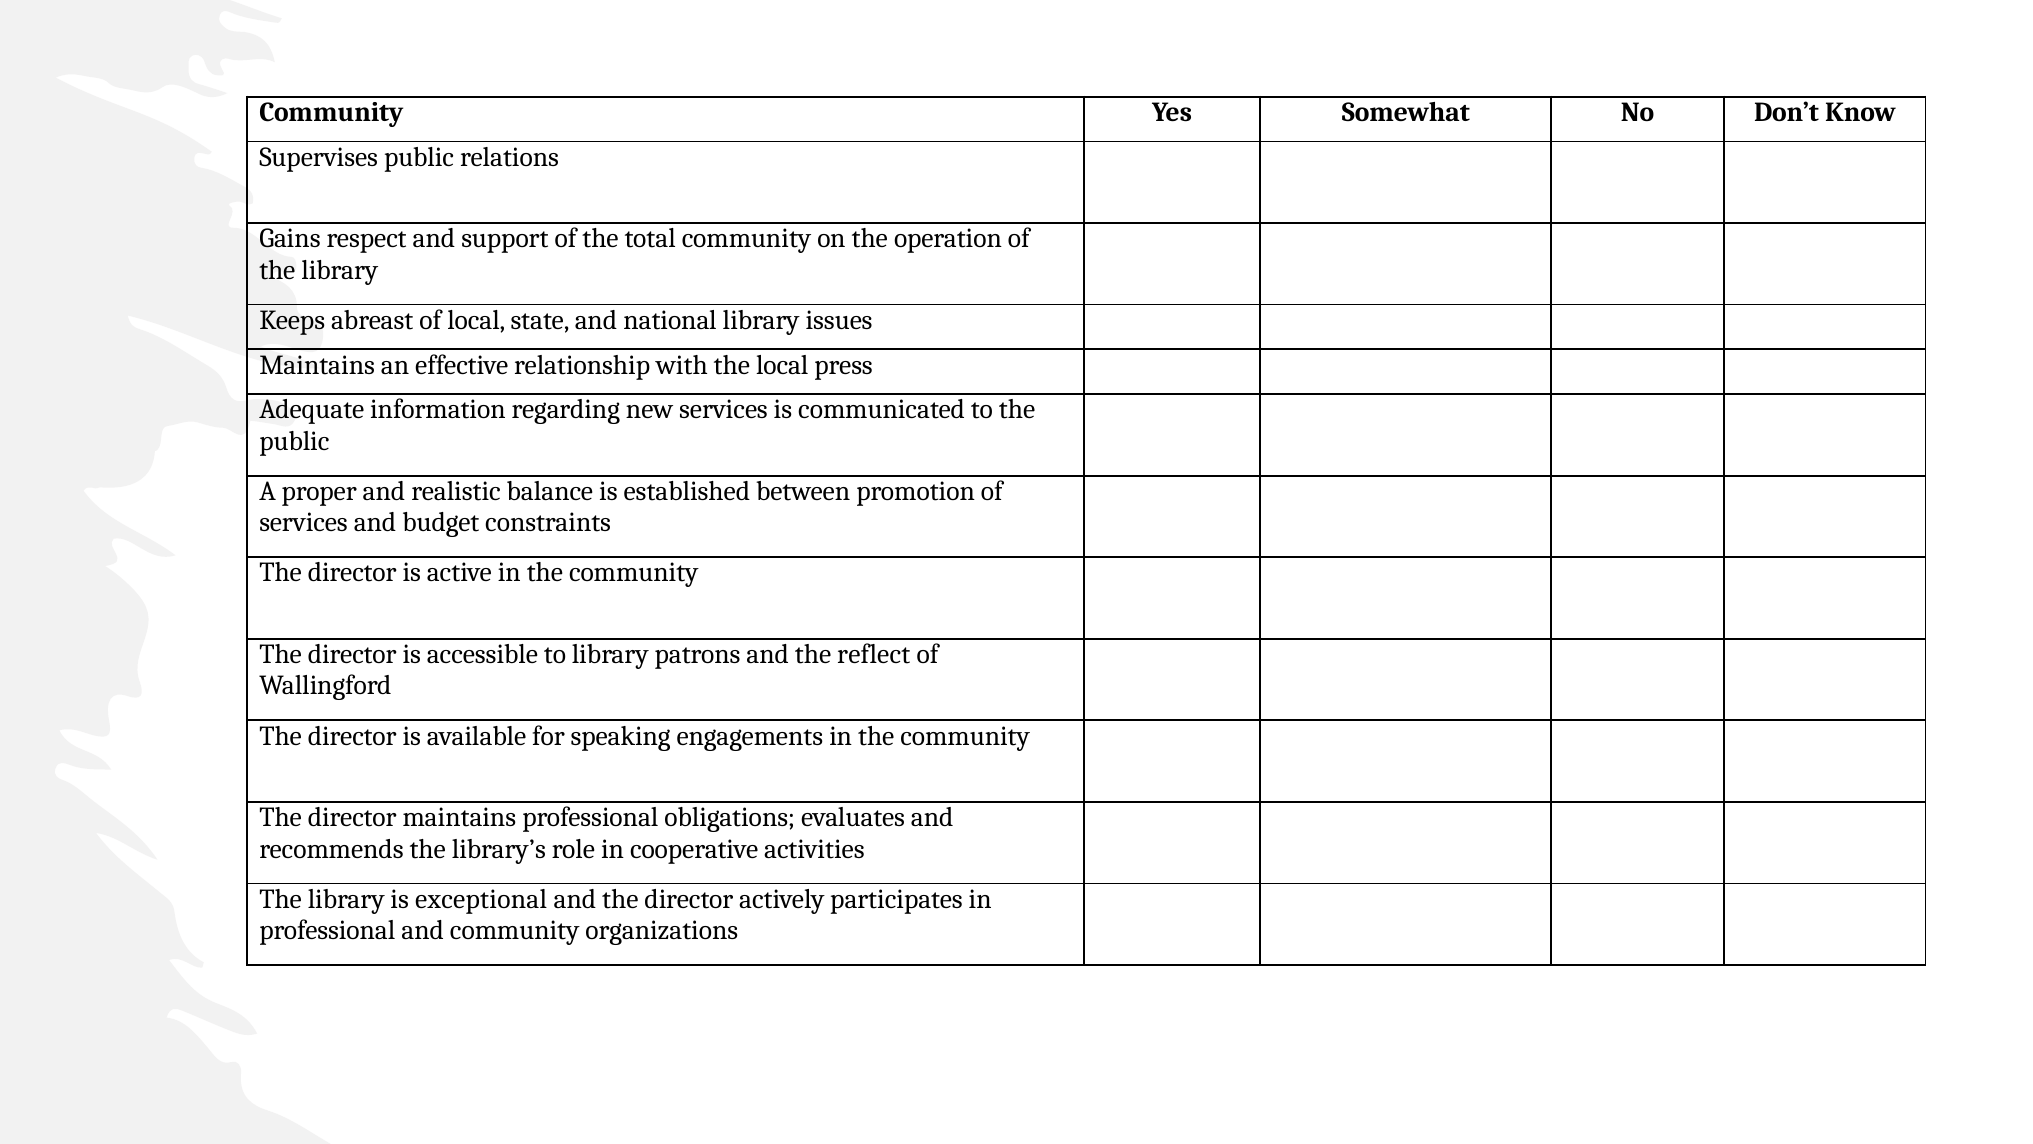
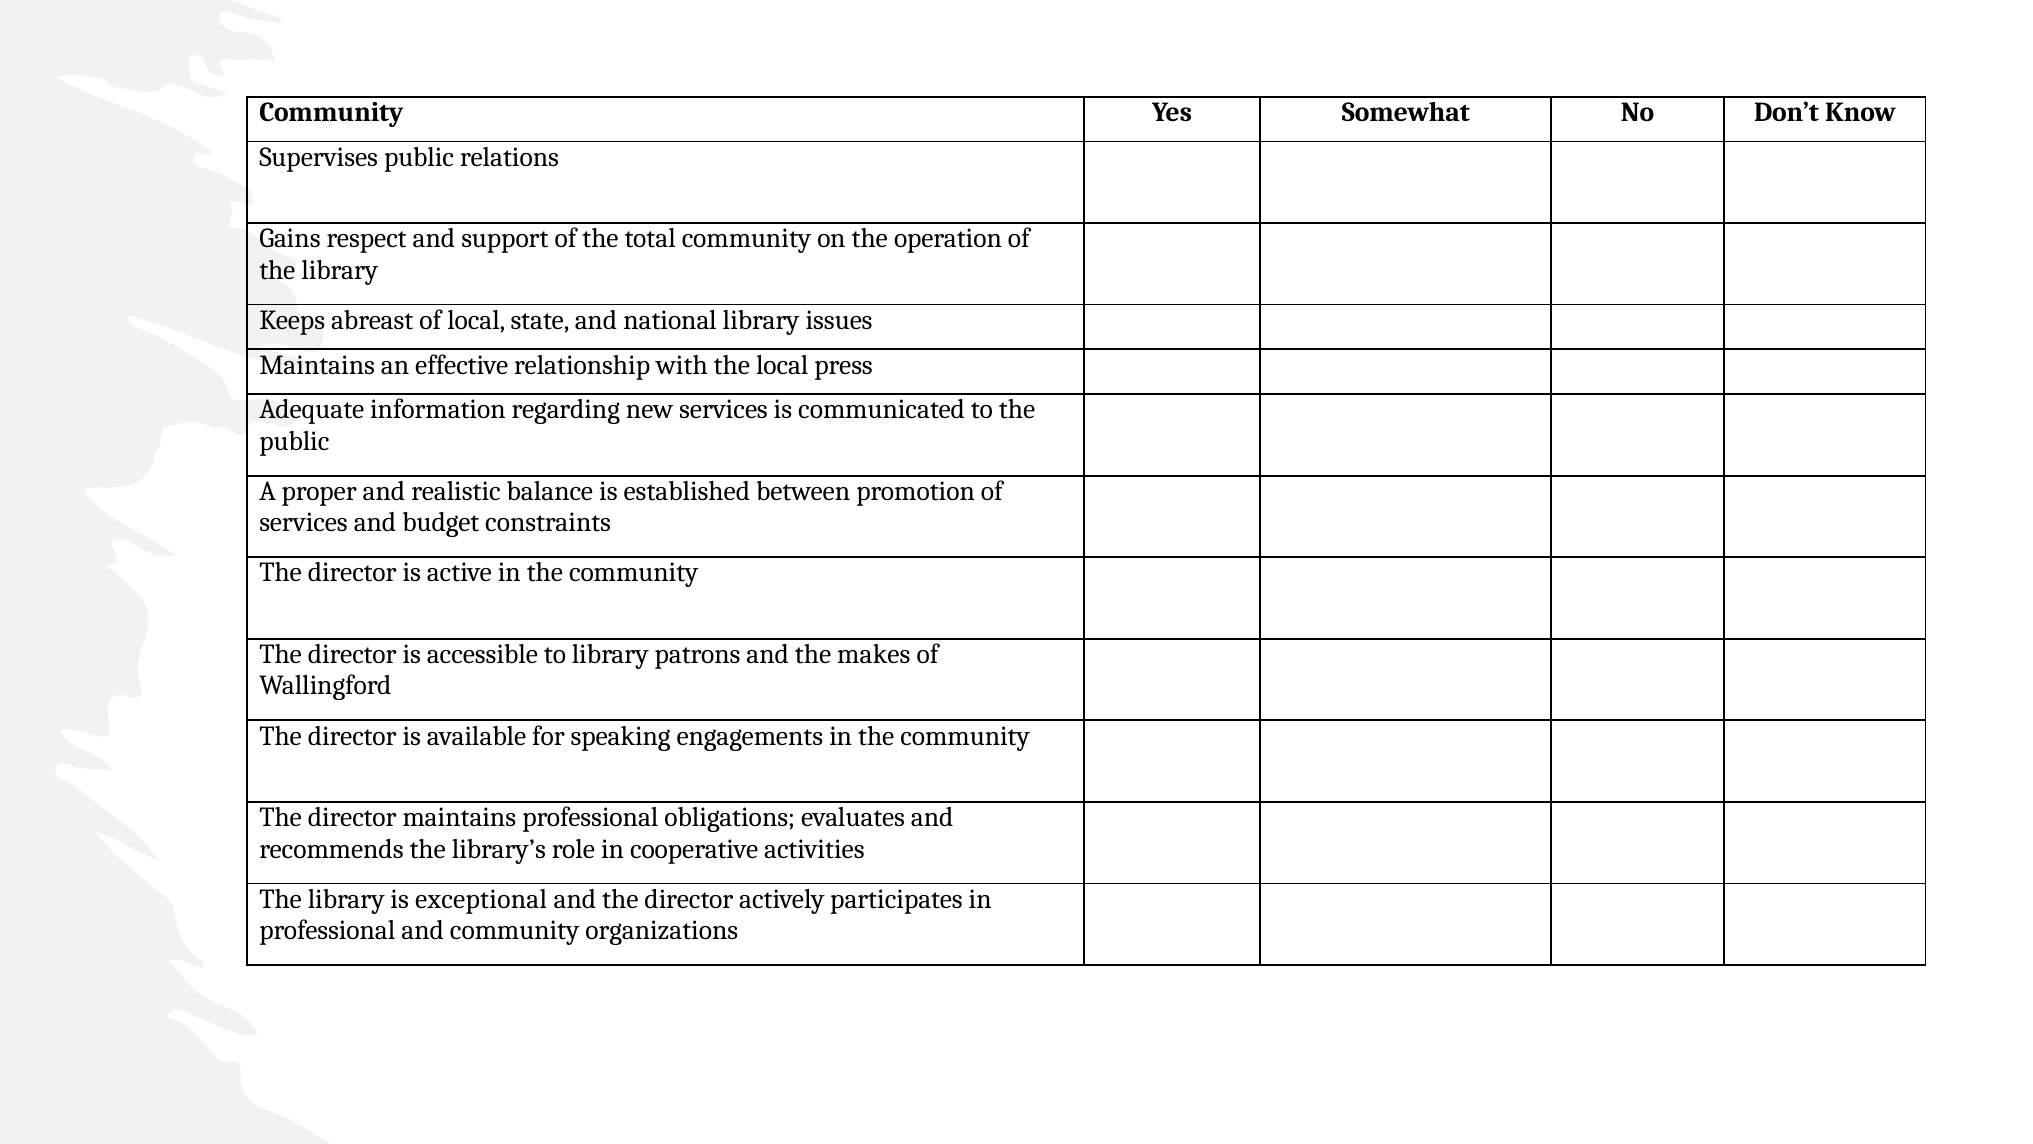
reflect: reflect -> makes (874, 654)
